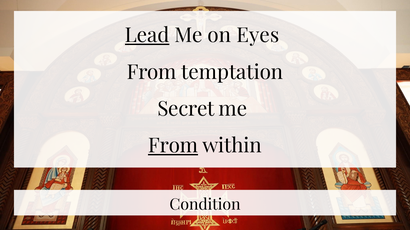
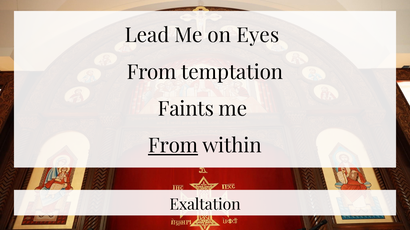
Lead underline: present -> none (147, 36)
Secret: Secret -> Faints (186, 109)
Condition: Condition -> Exaltation (205, 205)
